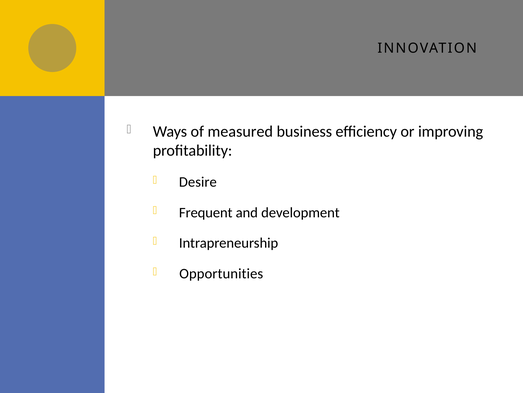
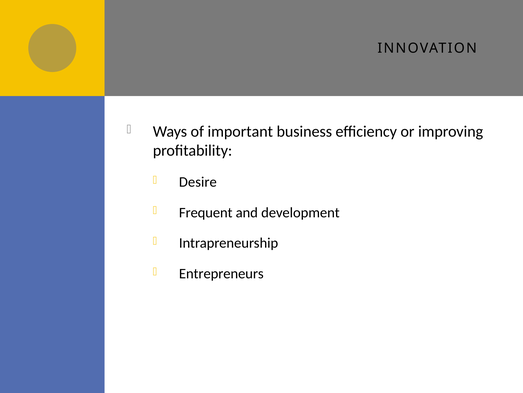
measured: measured -> important (240, 131)
Opportunities: Opportunities -> Entrepreneurs (221, 273)
